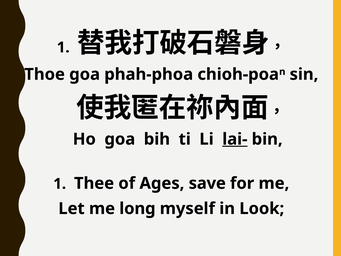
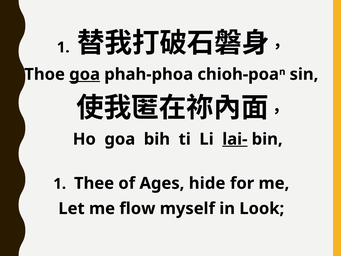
goa underline: none -> present (85, 74)
save: save -> hide (207, 183)
long: long -> flow (137, 208)
